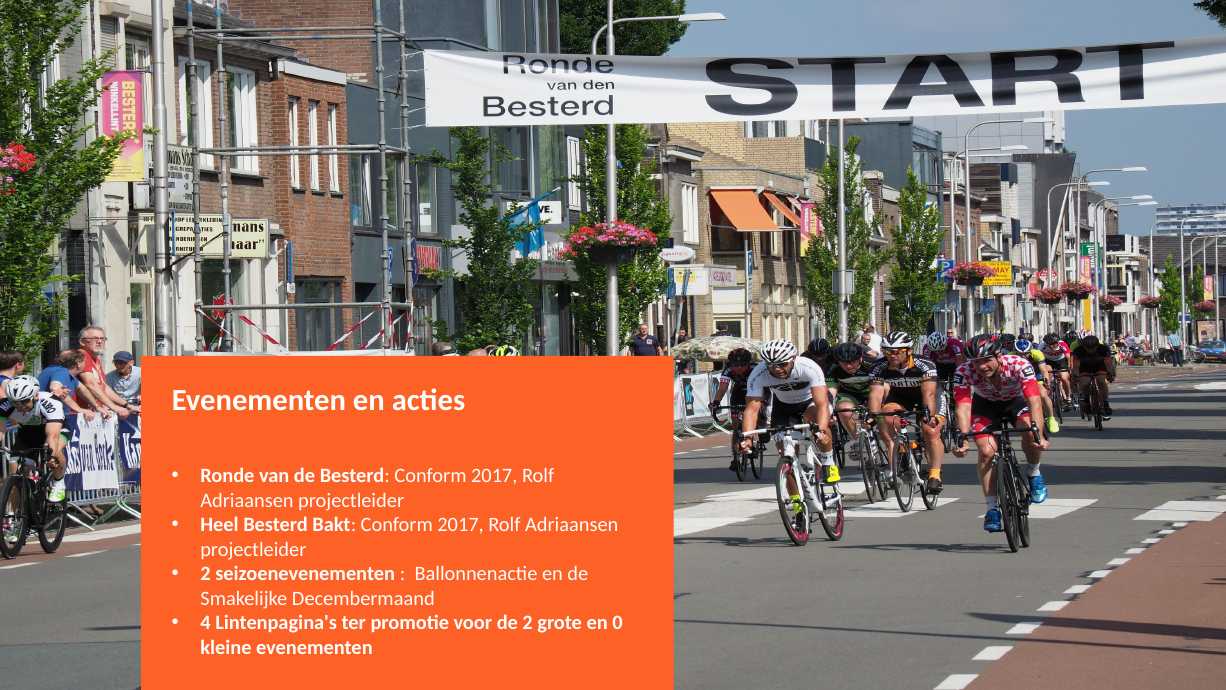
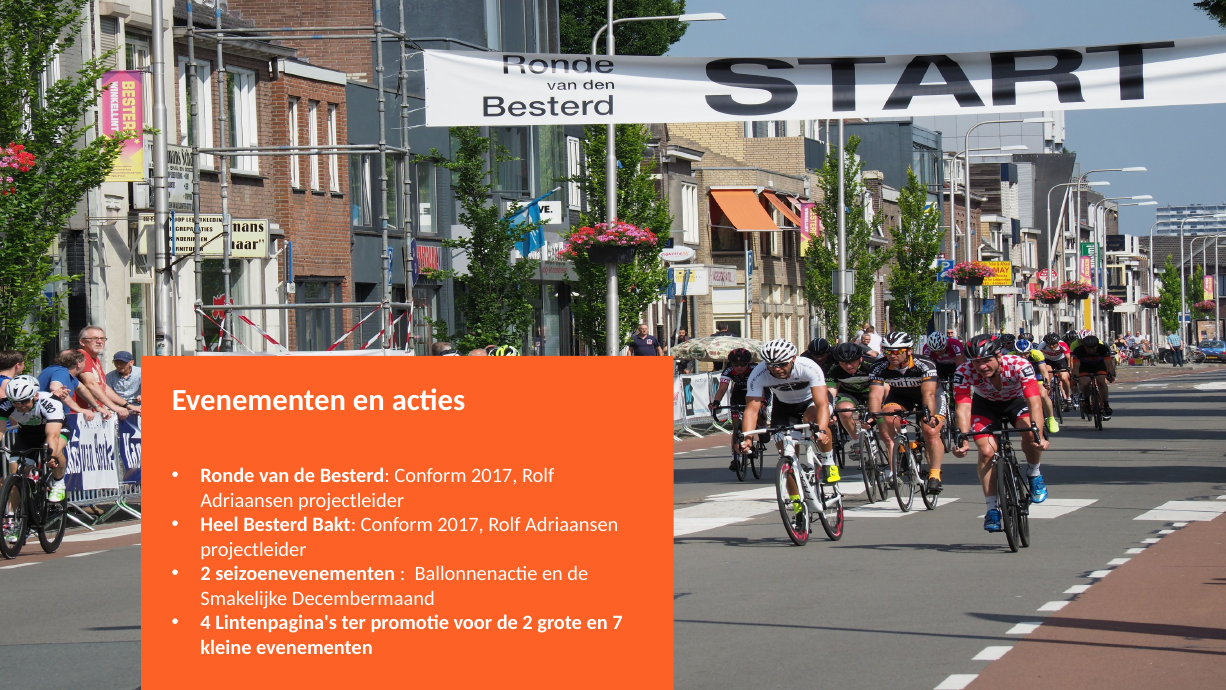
0: 0 -> 7 (618, 623)
